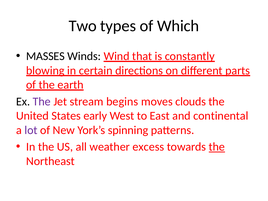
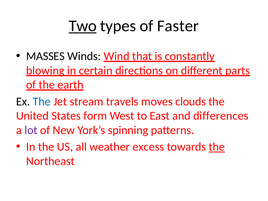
Two underline: none -> present (83, 26)
Which: Which -> Faster (178, 26)
The colour: purple -> blue (42, 102)
begins: begins -> travels (122, 102)
early: early -> form (95, 116)
continental: continental -> differences (221, 116)
